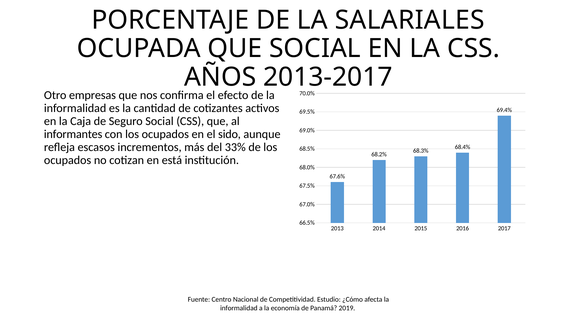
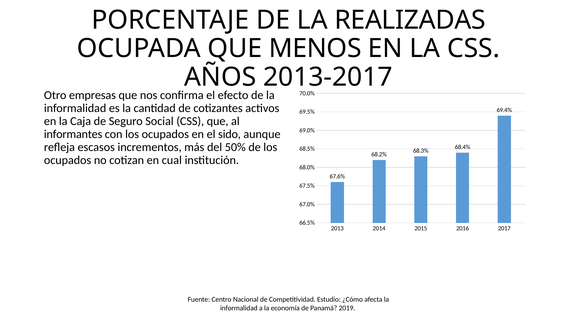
SALARIALES: SALARIALES -> REALIZADAS (410, 20)
QUE SOCIAL: SOCIAL -> MENOS (315, 48)
33%: 33% -> 50% (235, 147)
está: está -> cual (172, 160)
